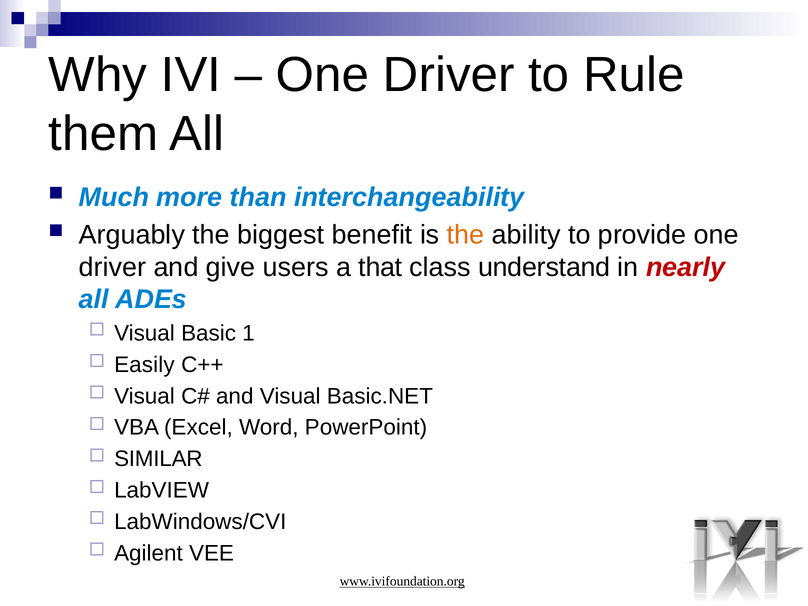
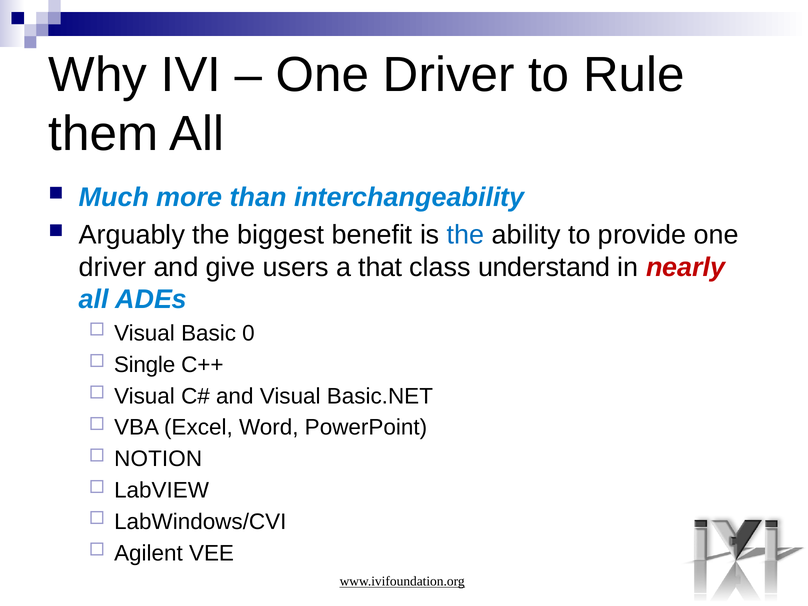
the colour: orange -> blue (466, 235)
1: 1 -> 0 (248, 333)
Easily: Easily -> Single (145, 365)
SIMILAR: SIMILAR -> NOTION (158, 459)
